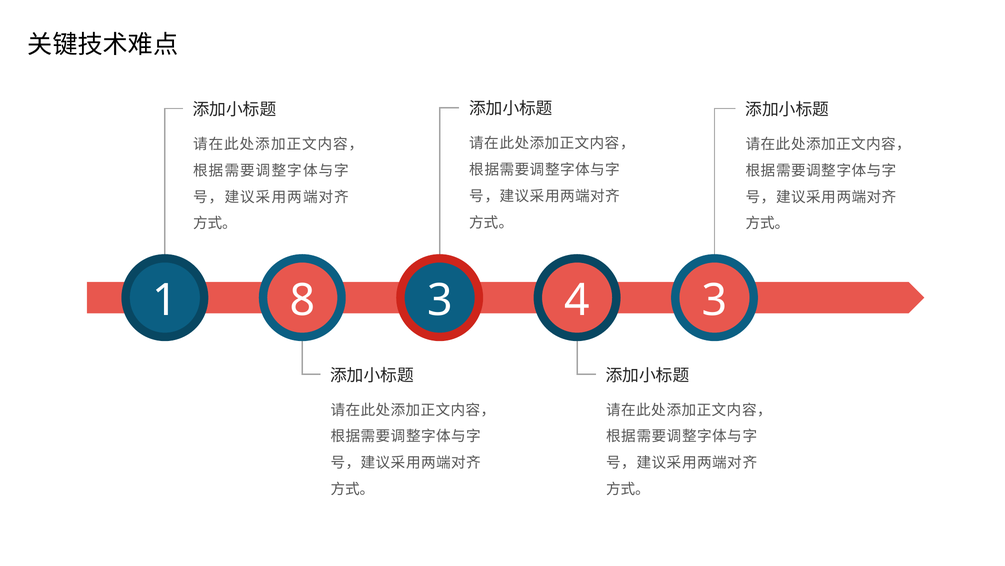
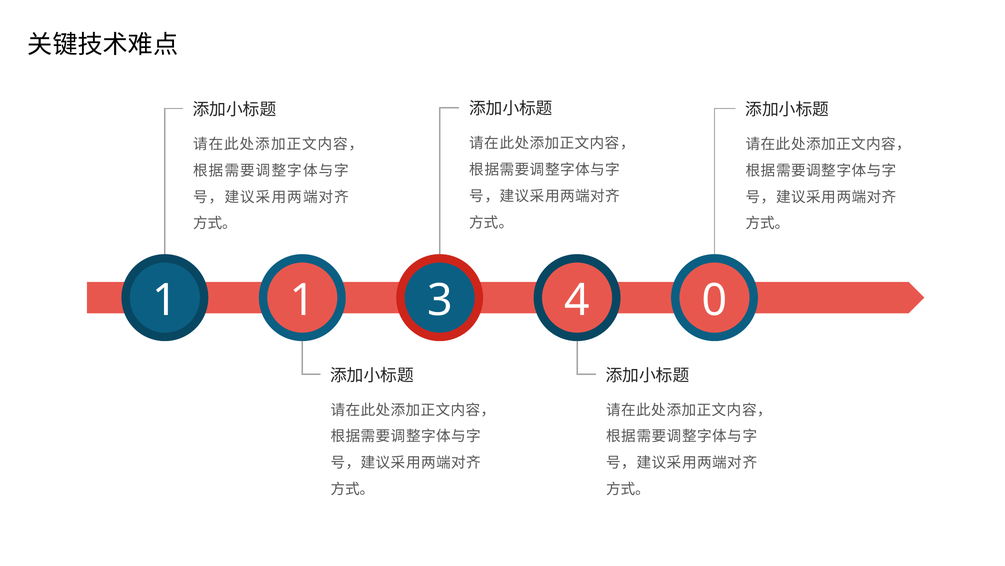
1 8: 8 -> 1 (302, 300)
4 3: 3 -> 0 (715, 300)
